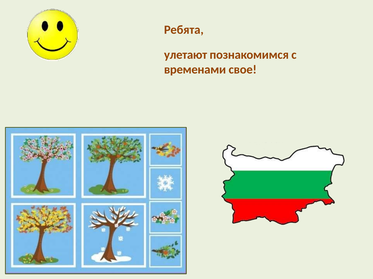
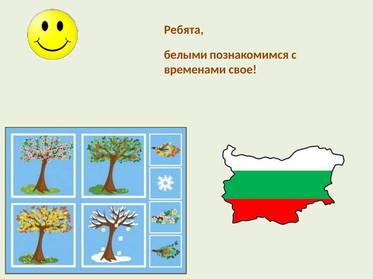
улетают: улетают -> белыми (186, 55)
